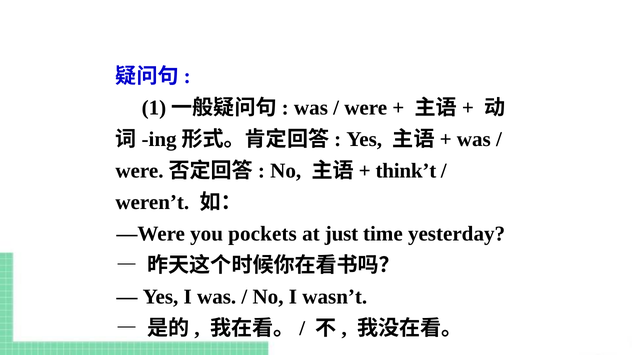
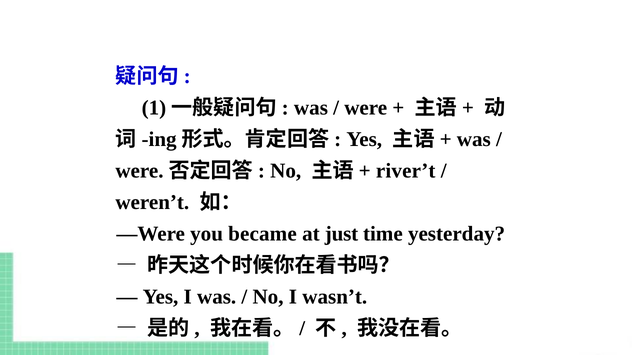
think’t: think’t -> river’t (406, 171)
pockets: pockets -> became (262, 234)
